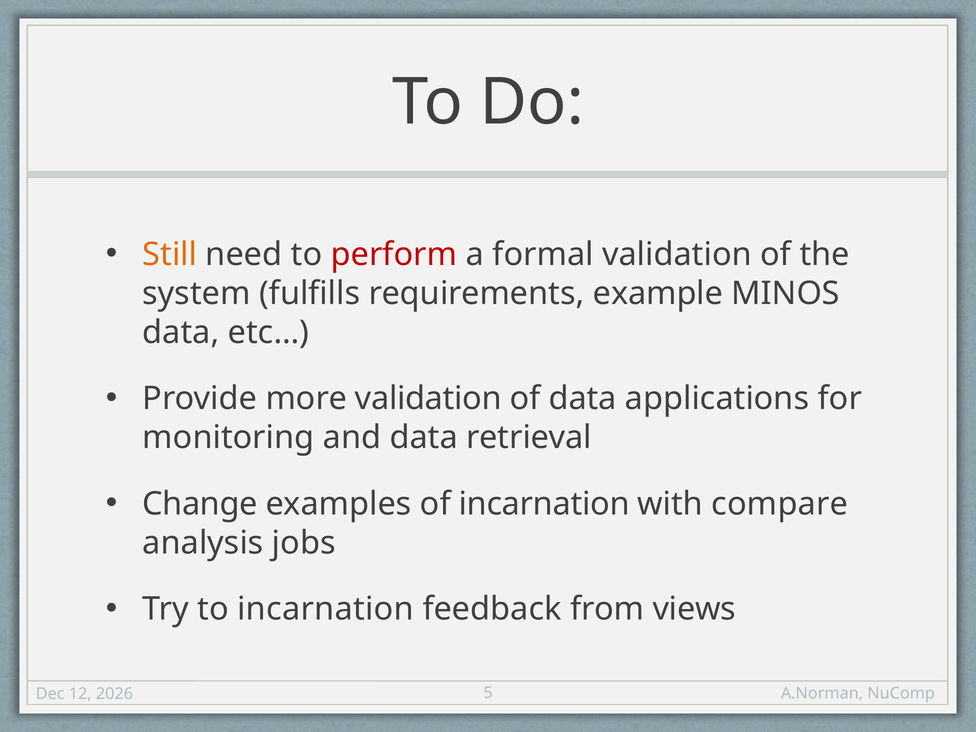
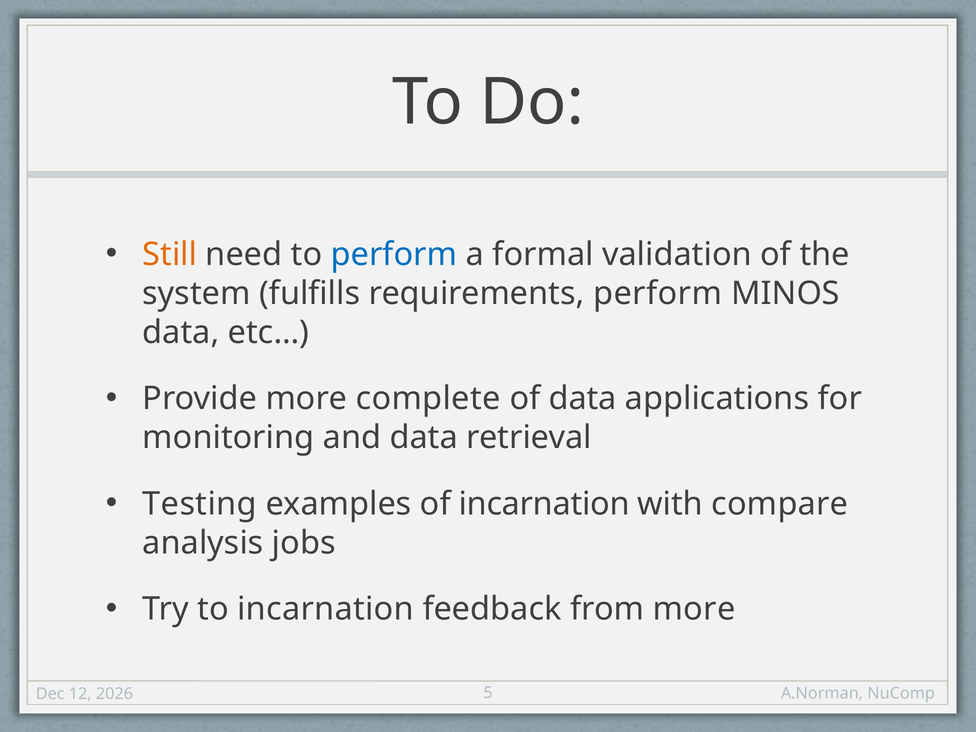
perform colour: red -> blue (394, 254)
requirements example: example -> perform (658, 293)
more validation: validation -> complete (428, 399)
Change: Change -> Testing (200, 504)
from views: views -> more (694, 609)
